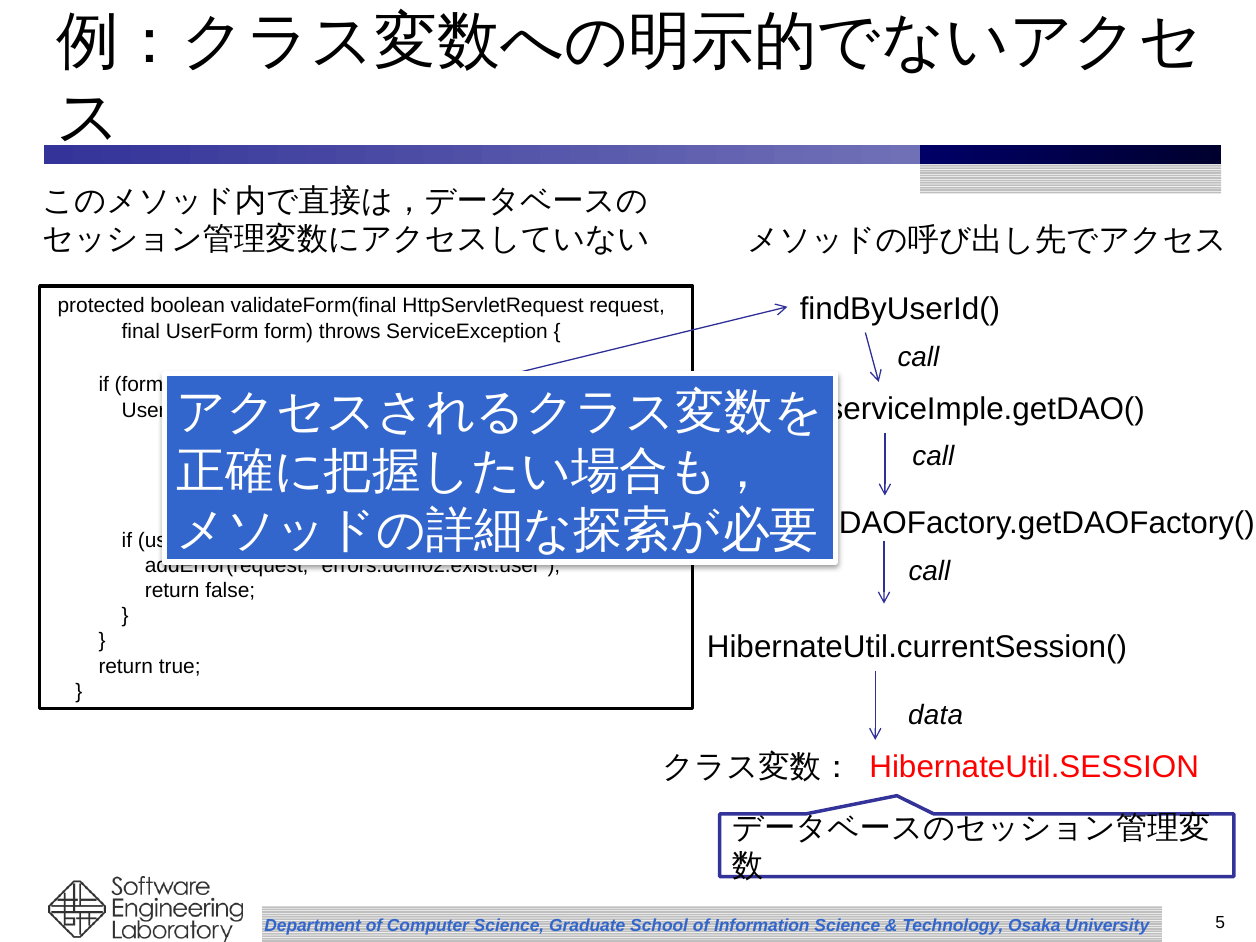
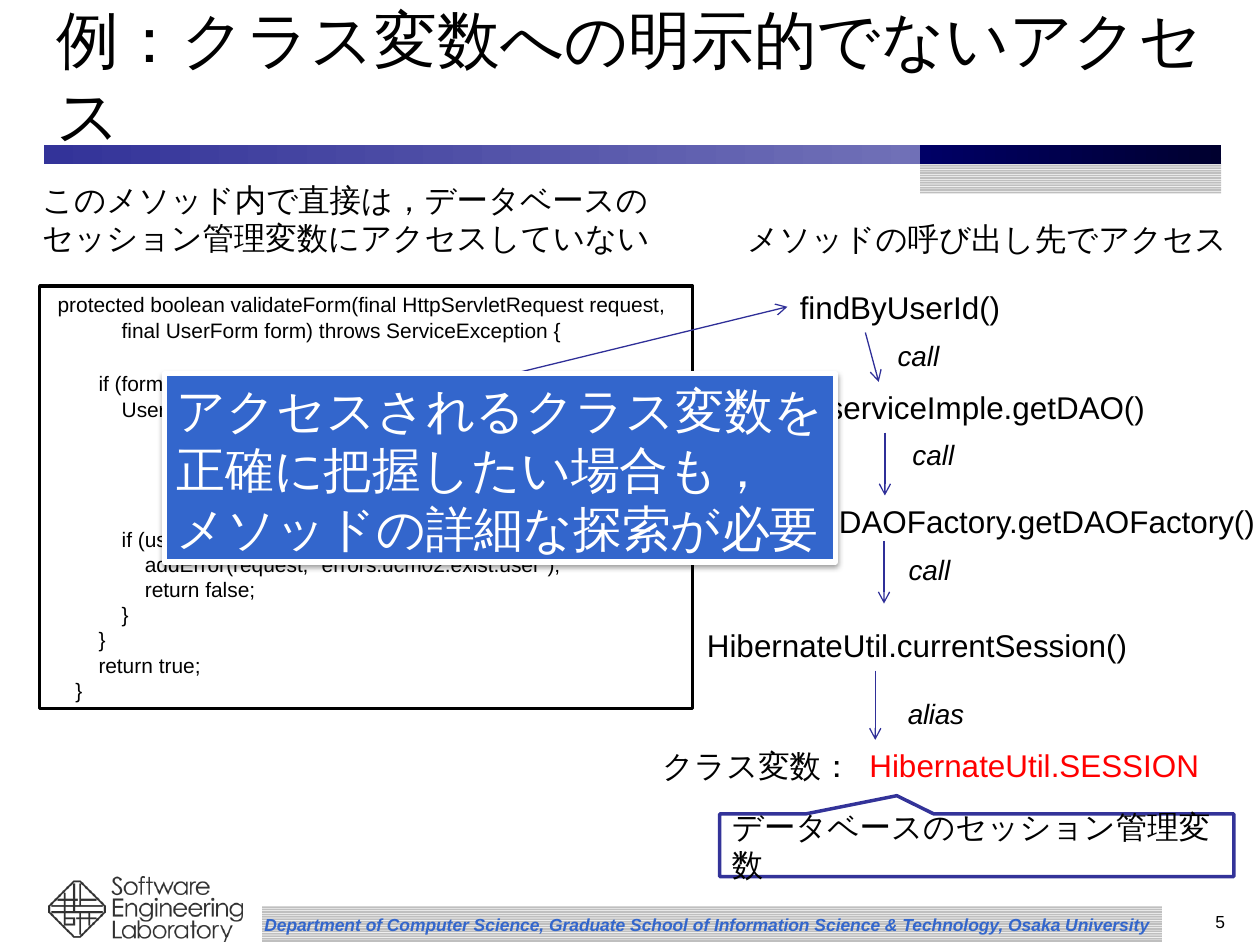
data: data -> alias (936, 715)
